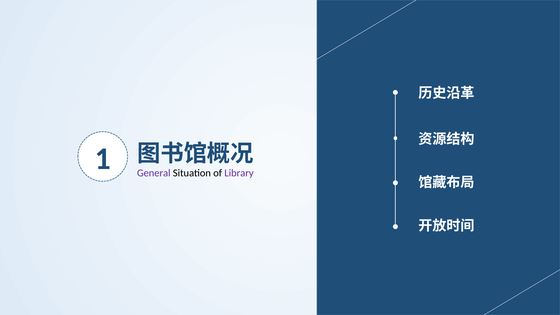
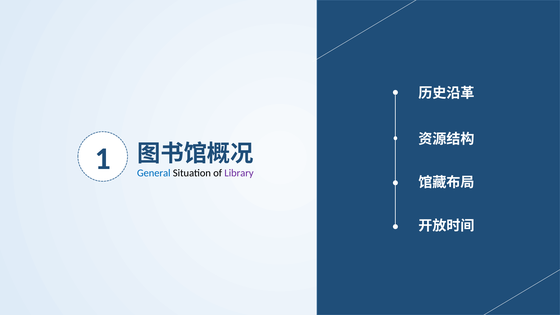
General colour: purple -> blue (154, 173)
